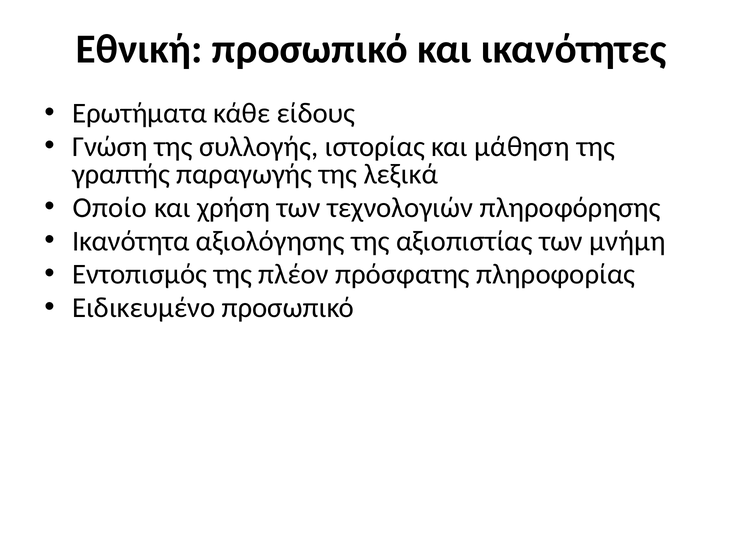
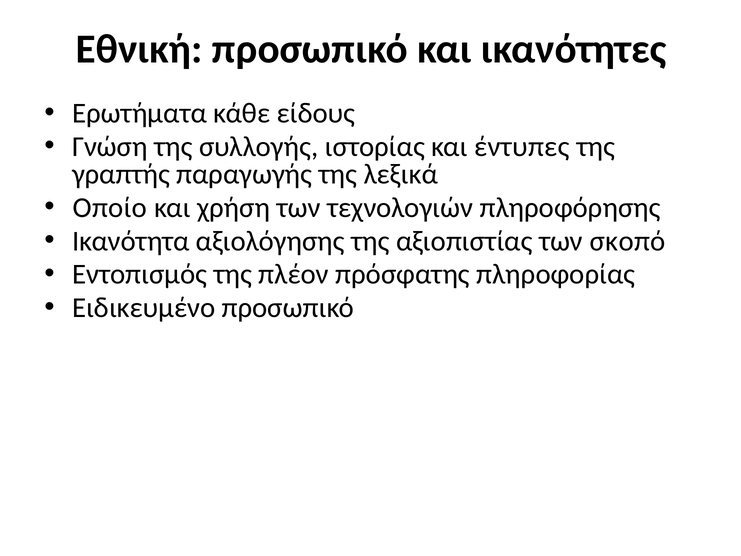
μάθηση: μάθηση -> έντυπες (522, 147)
μνήμη: μνήμη -> σκοπό (627, 241)
